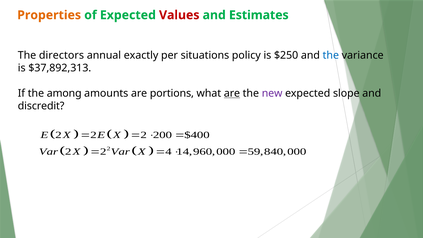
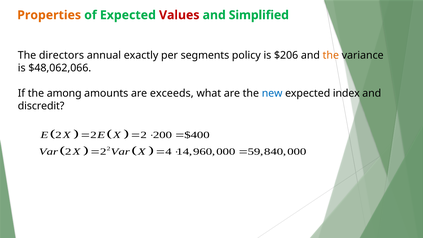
Estimates: Estimates -> Simplified (259, 15)
situations: situations -> segments (205, 55)
$250: $250 -> $206 (286, 55)
the colour: blue -> orange (331, 55)
$37,892,313: $37,892,313 -> $48,062,066 (60, 68)
portions: portions -> exceeds (172, 93)
are underline: present -> none (232, 93)
new colour: purple -> blue (272, 93)
slope: slope -> index (346, 93)
